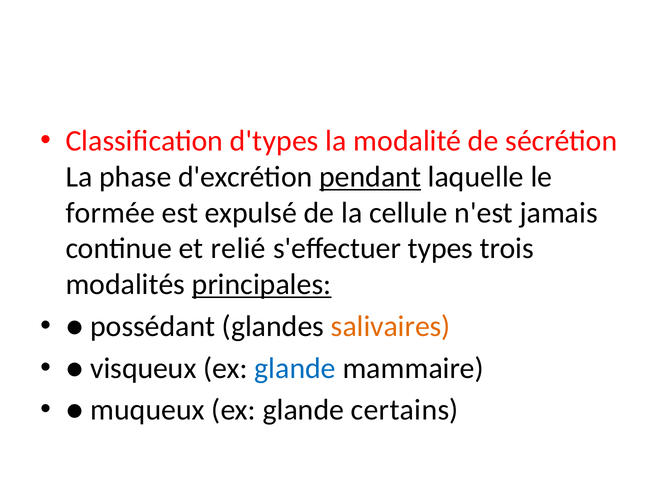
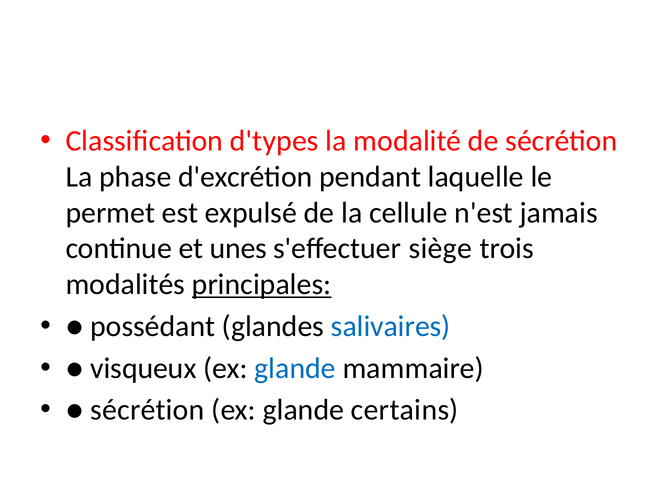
pendant underline: present -> none (370, 177)
formée: formée -> permet (110, 213)
relié: relié -> unes (238, 249)
types: types -> siège (440, 249)
salivaires colour: orange -> blue (391, 326)
muqueux: muqueux -> sécrétion (147, 410)
